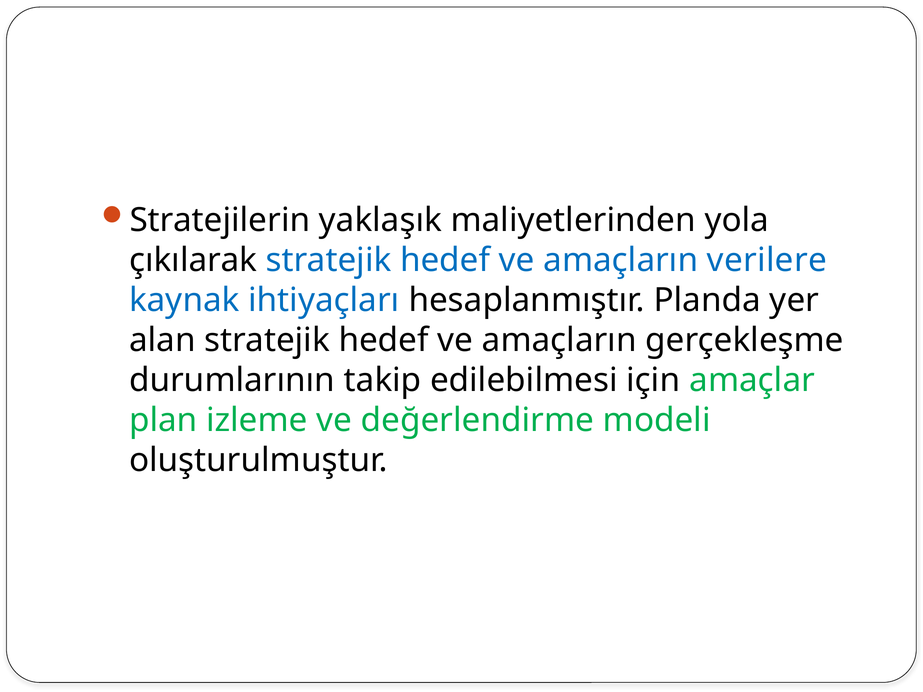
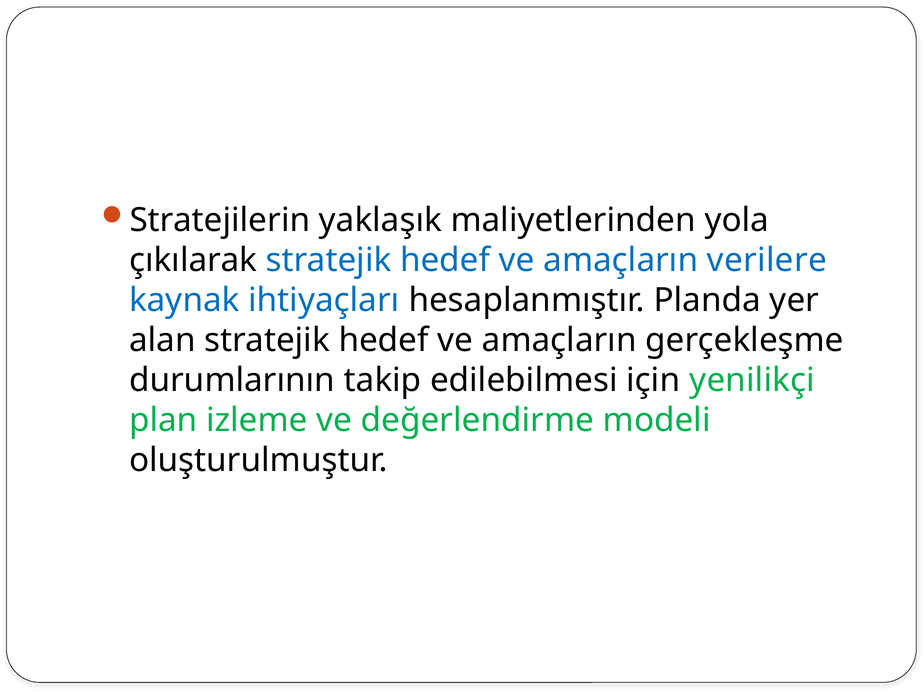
amaçlar: amaçlar -> yenilikçi (752, 380)
